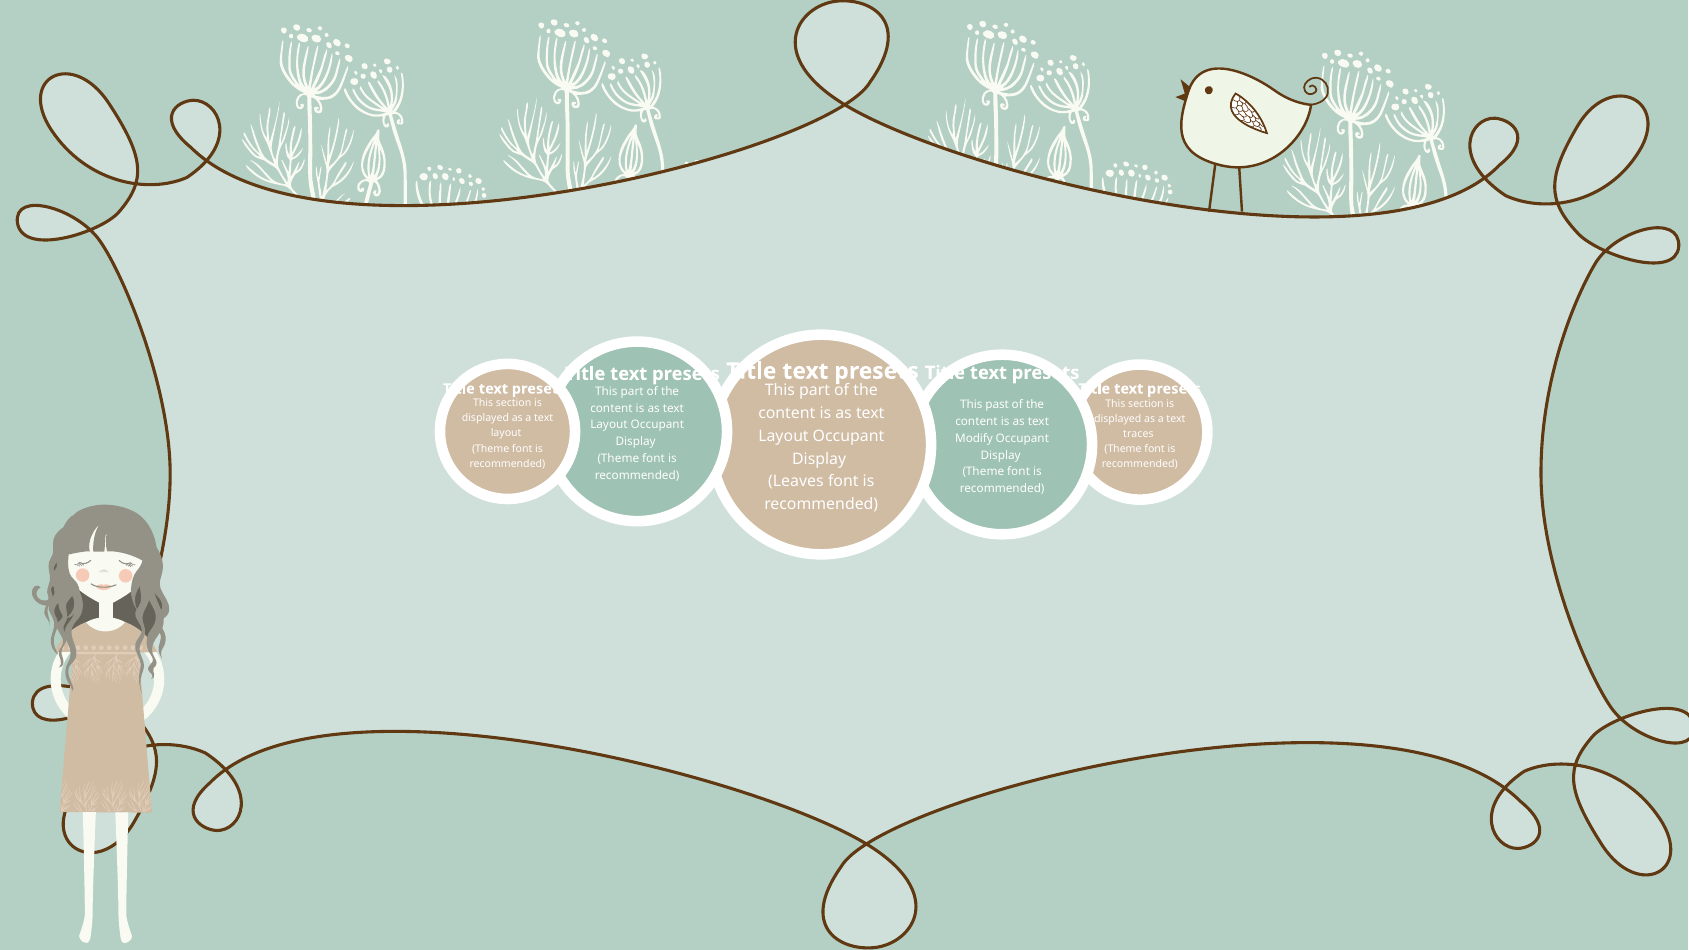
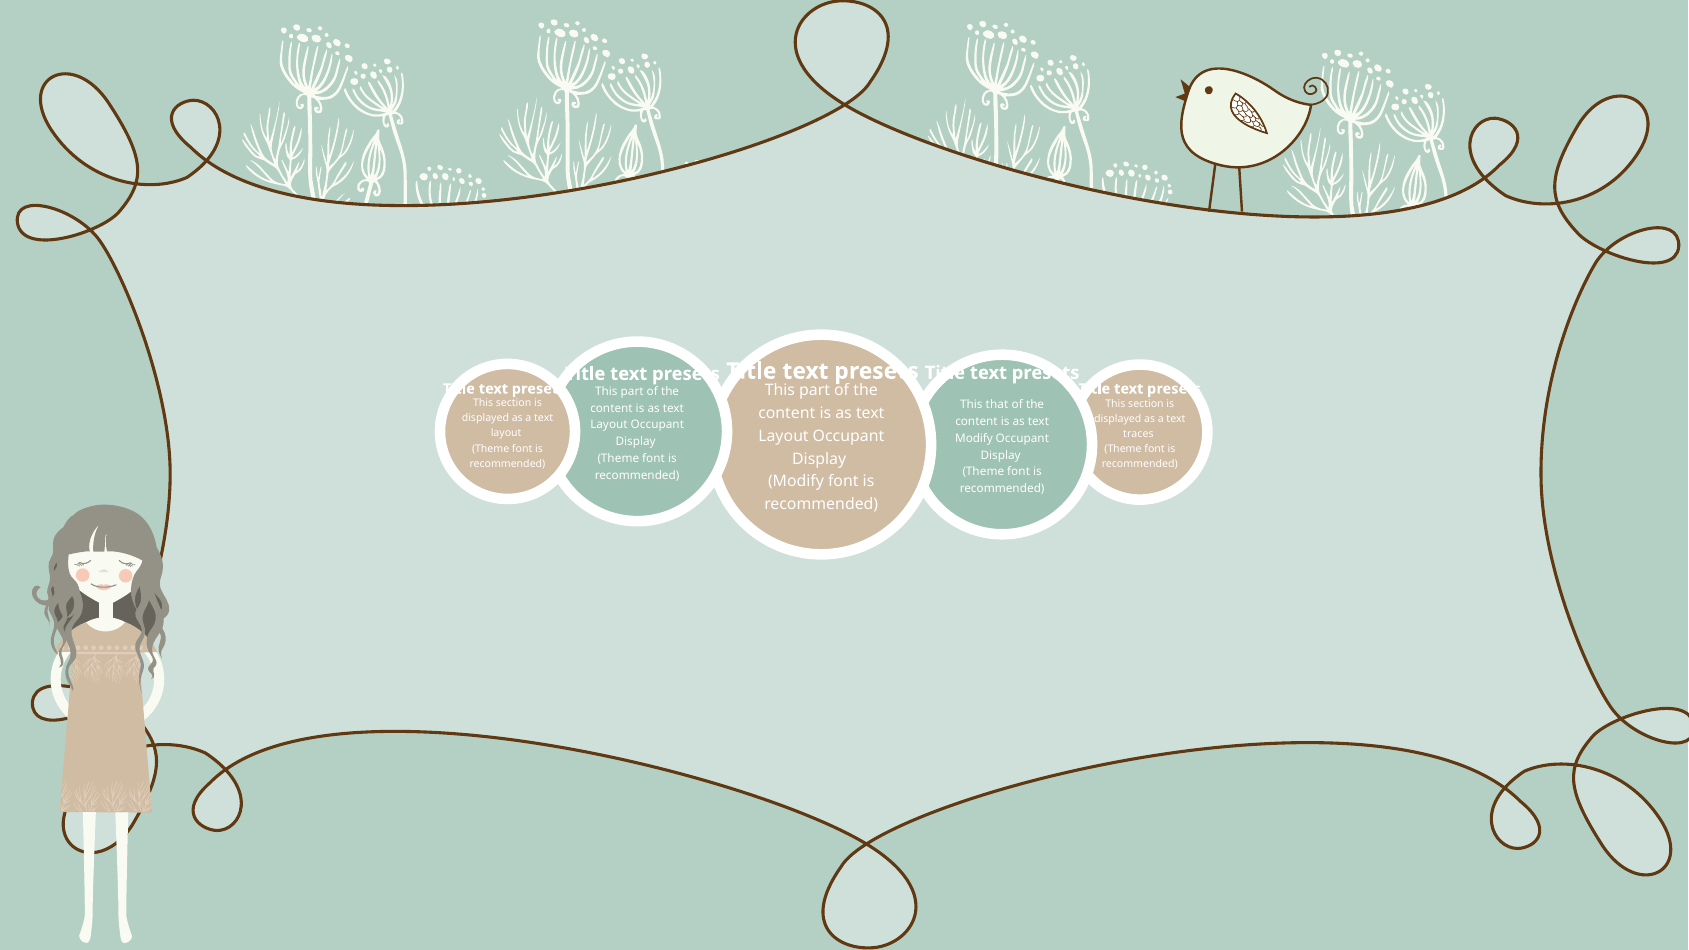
past: past -> that (997, 404)
Leaves: Leaves -> Modify (796, 482)
